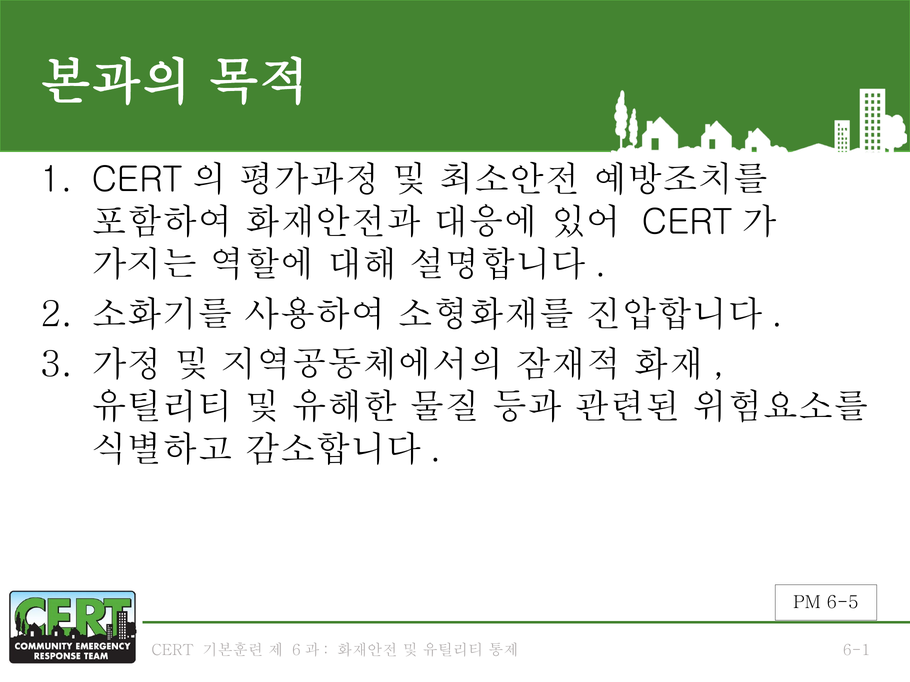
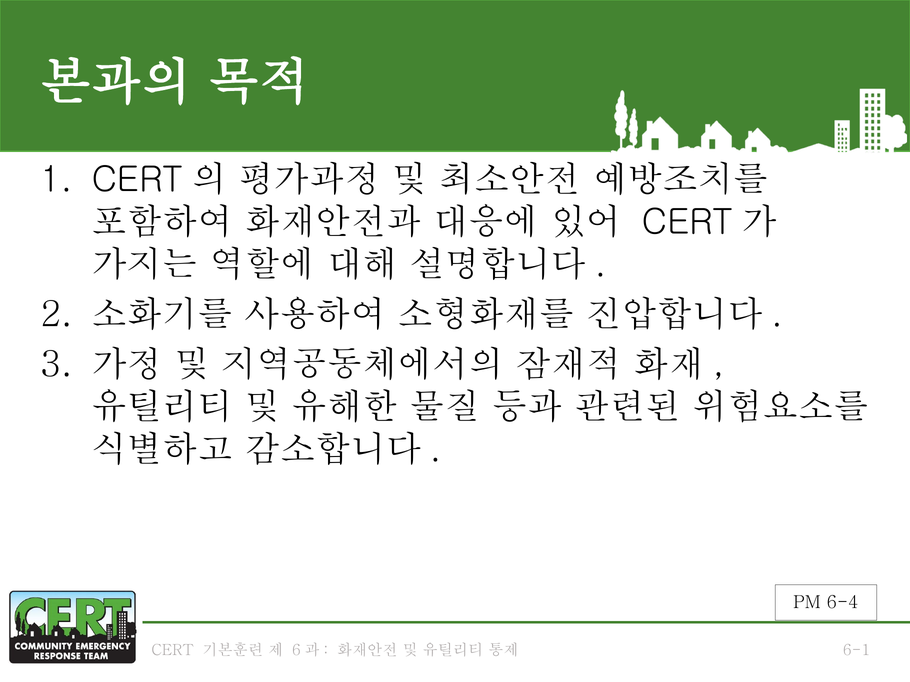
6-5: 6-5 -> 6-4 (843, 603)
